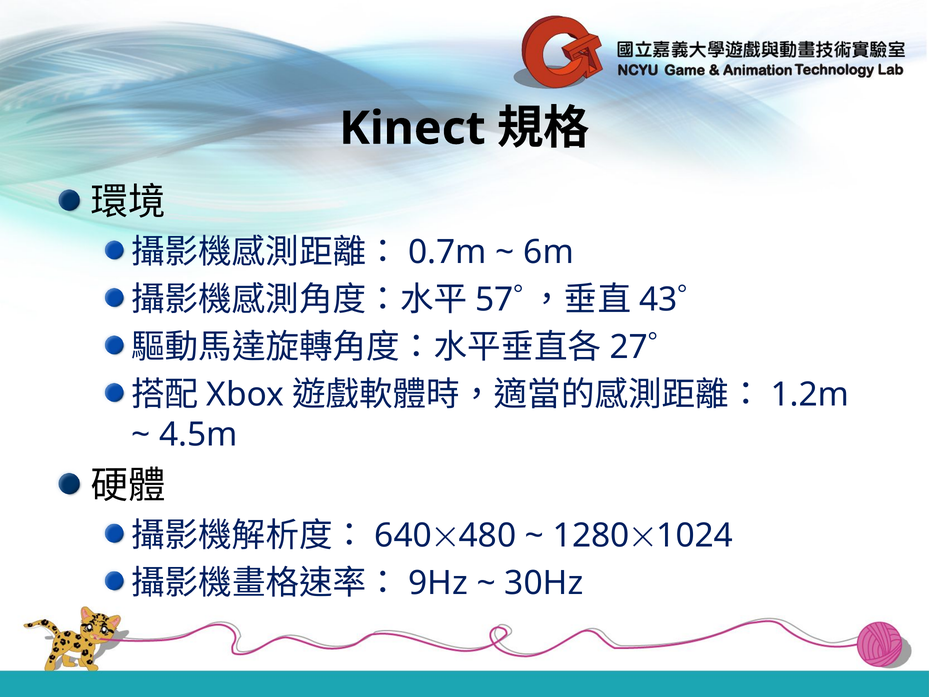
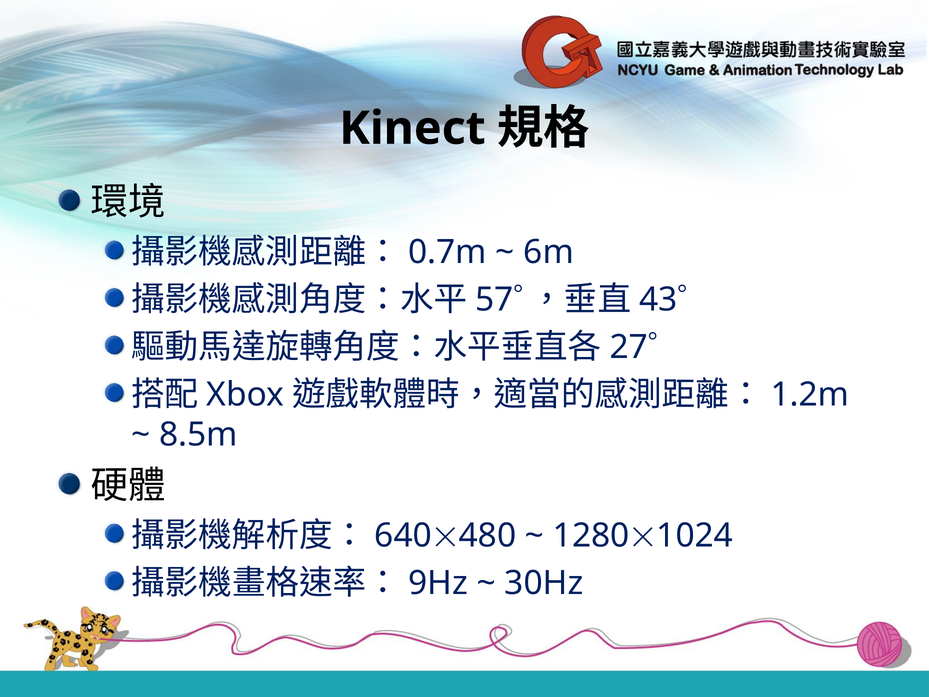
4.5m: 4.5m -> 8.5m (198, 435)
